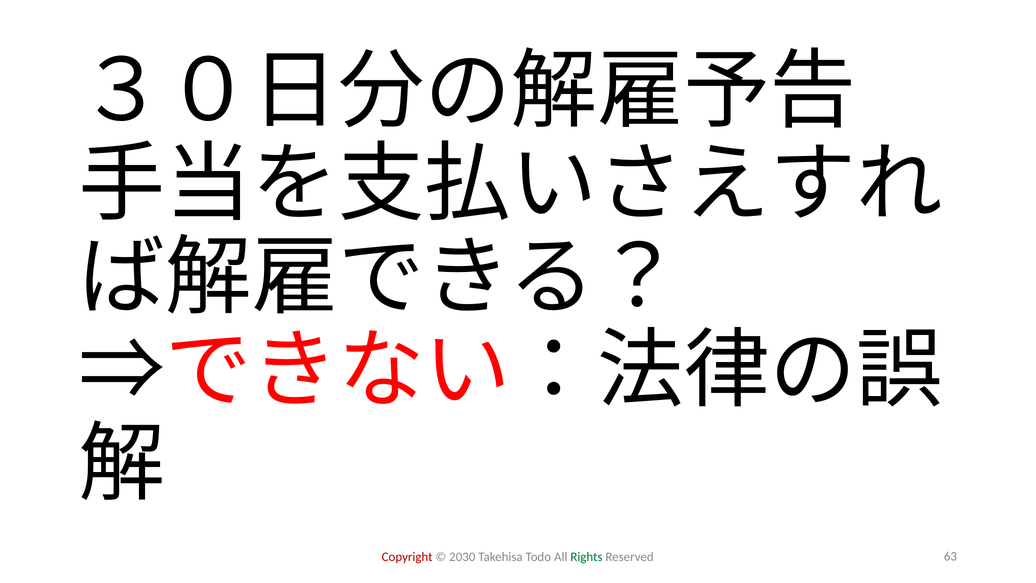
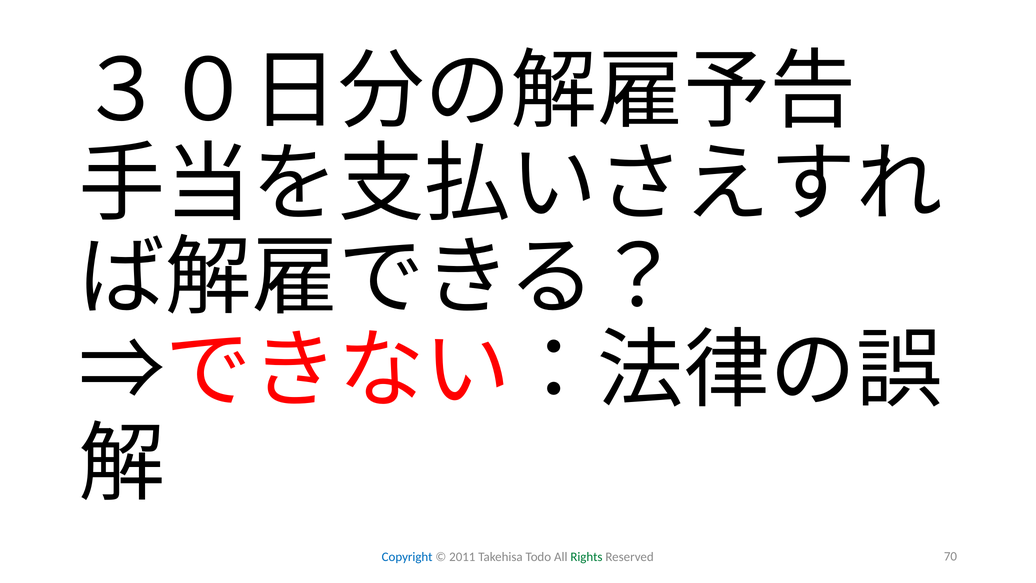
Copyright colour: red -> blue (407, 557)
2030: 2030 -> 2011 (462, 557)
63: 63 -> 70 (950, 556)
